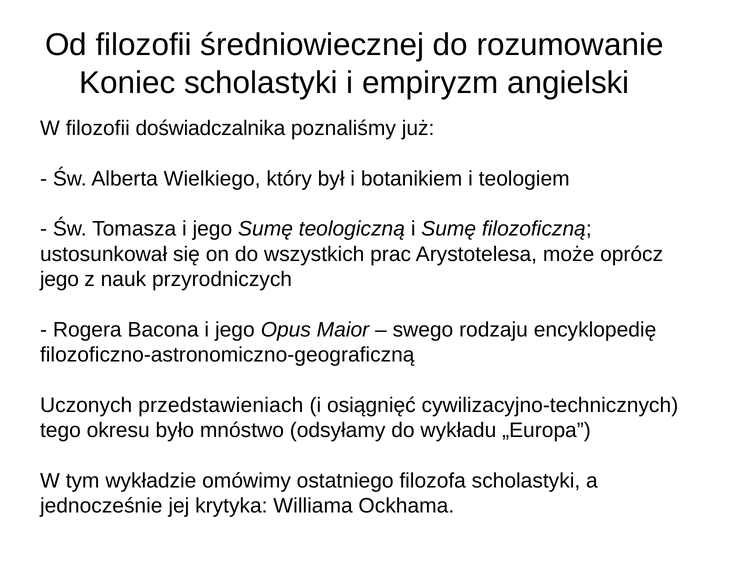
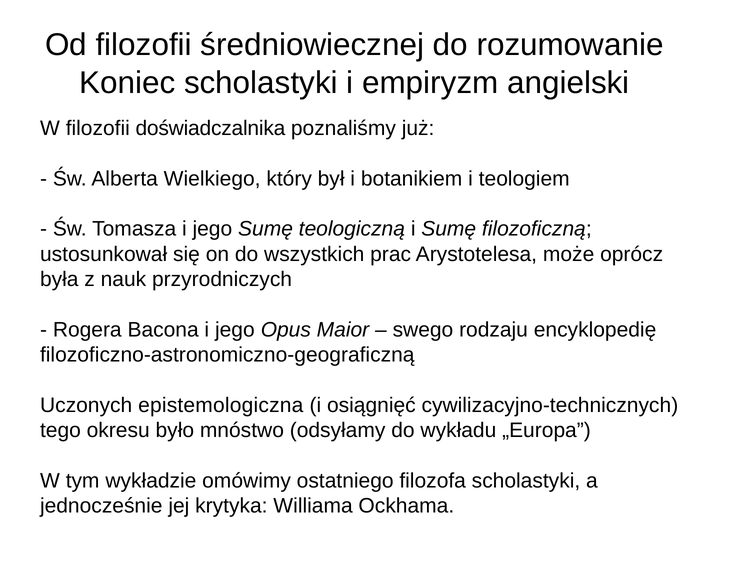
jego: jego -> była (59, 279)
przedstawieniach: przedstawieniach -> epistemologiczna (221, 405)
